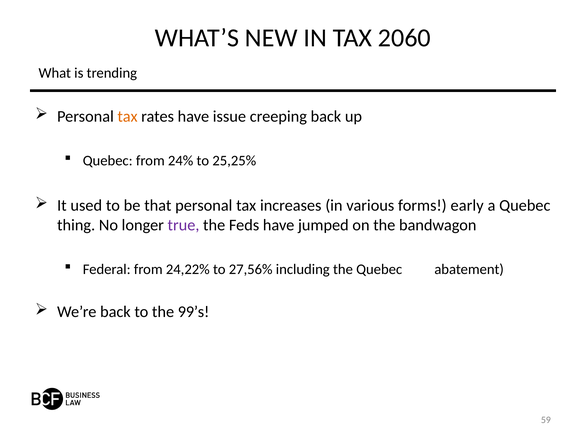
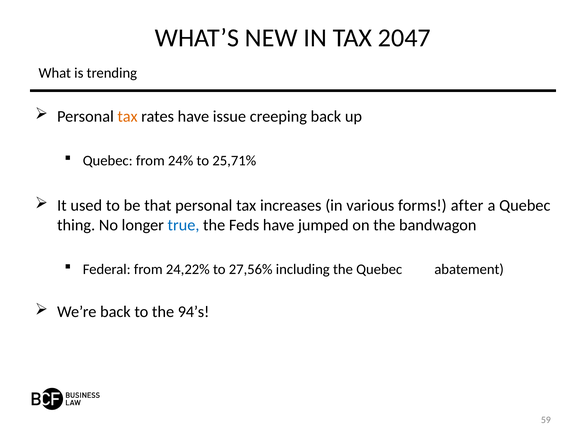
2060: 2060 -> 2047 (404, 38)
25,25%: 25,25% -> 25,71% (234, 161)
early: early -> after (467, 205)
true colour: purple -> blue (184, 225)
99’s: 99’s -> 94’s (194, 312)
